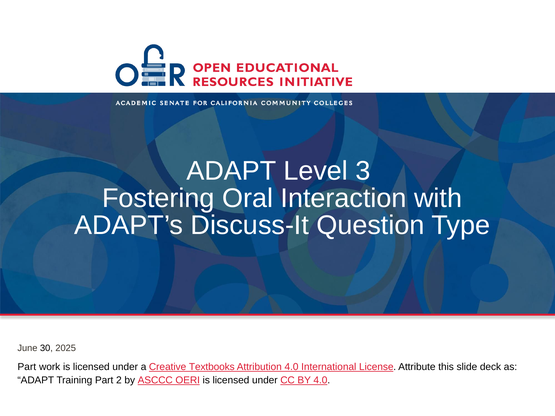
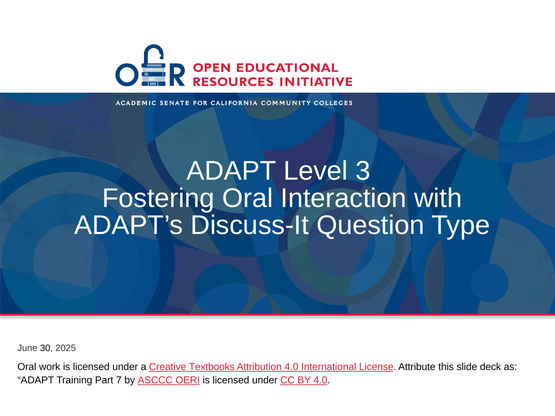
Part: Part -> Oral (27, 367)
2: 2 -> 7 (119, 380)
